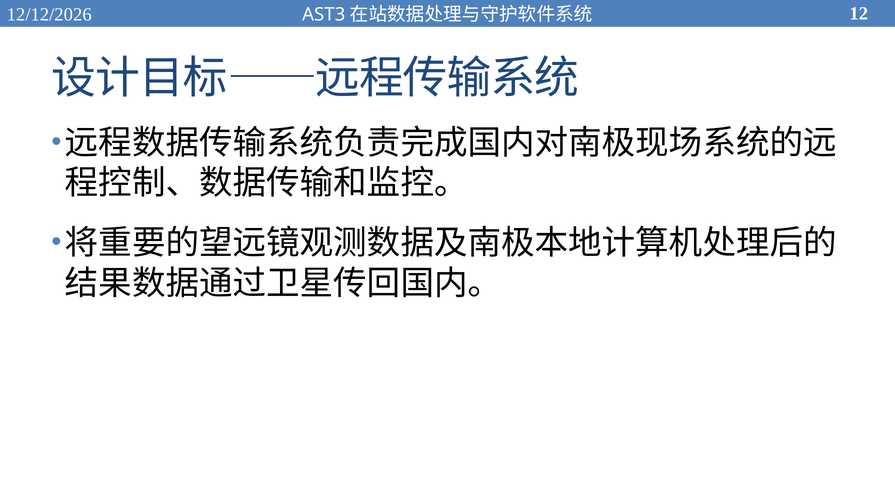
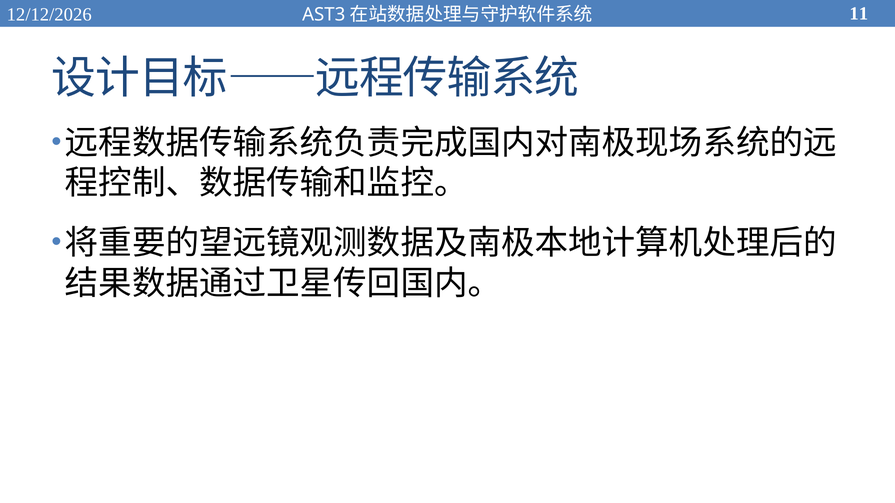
12: 12 -> 11 (859, 13)
